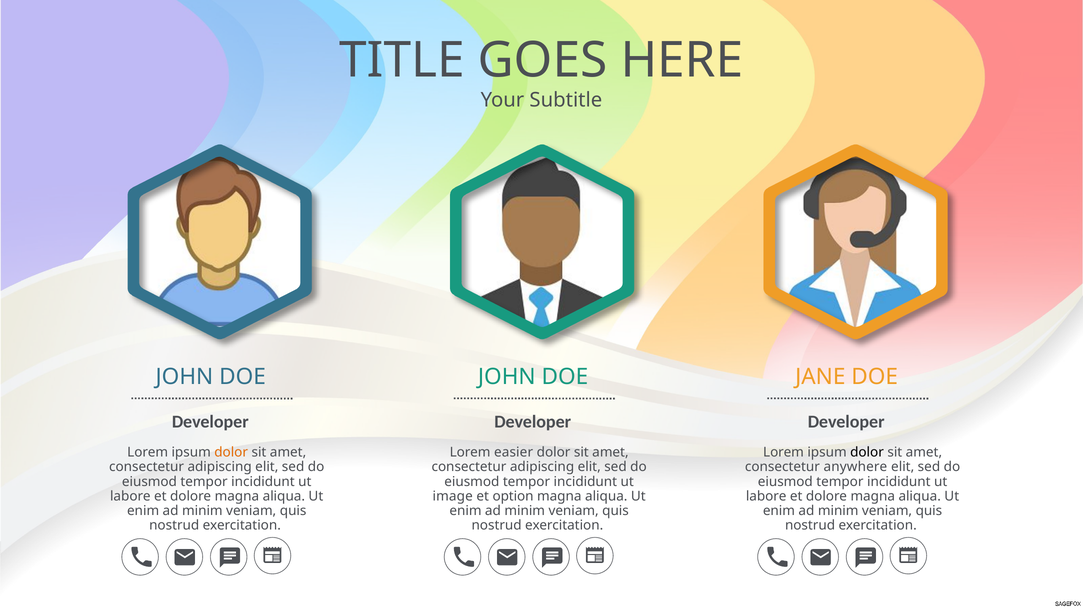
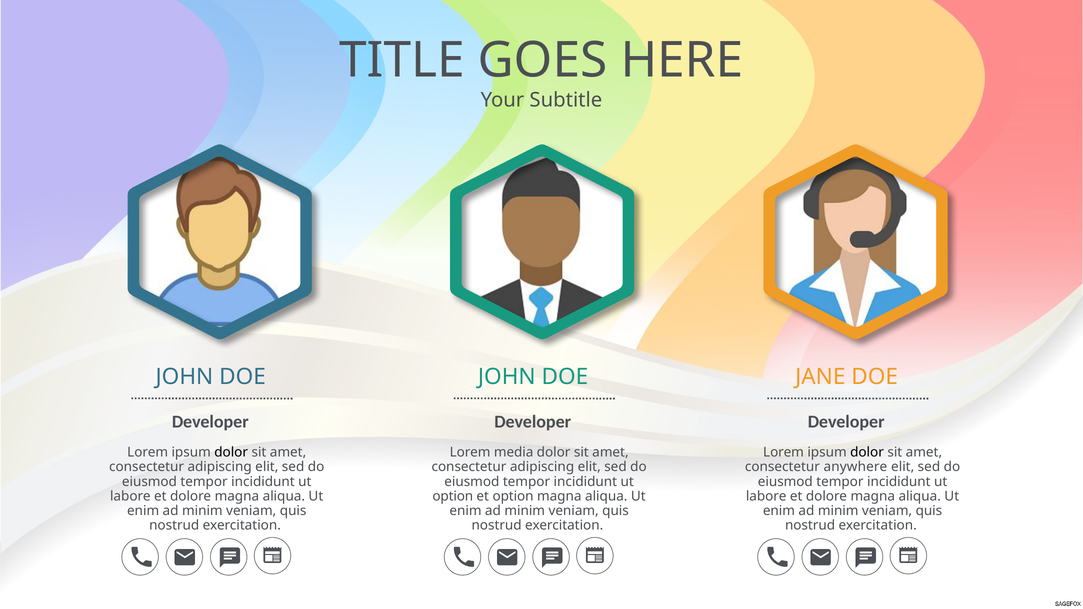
dolor colour: orange -> black (231, 453)
easier: easier -> media (514, 453)
image: image -> option (453, 496)
